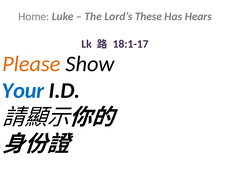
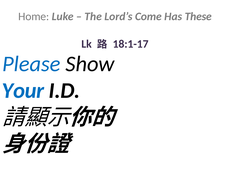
These: These -> Come (148, 16)
Hears: Hears -> These (198, 16)
Please colour: orange -> blue (31, 64)
